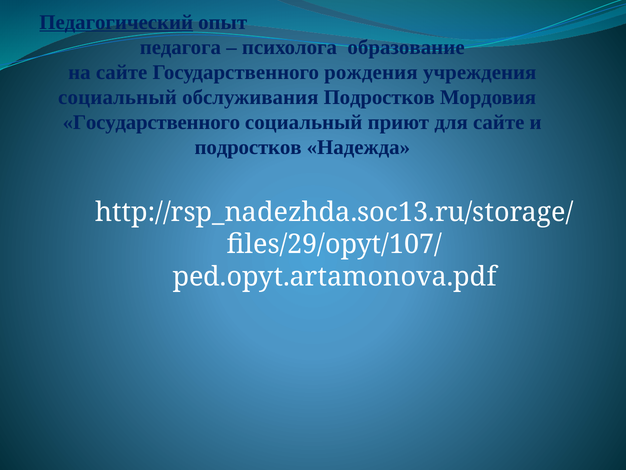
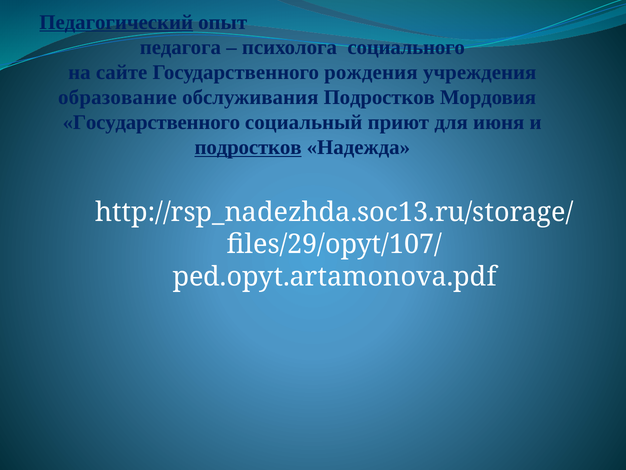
образование: образование -> социального (406, 47)
социальный: социальный -> образование (117, 97)
для сайте: сайте -> июня (499, 122)
подростков underline: none -> present (248, 147)
